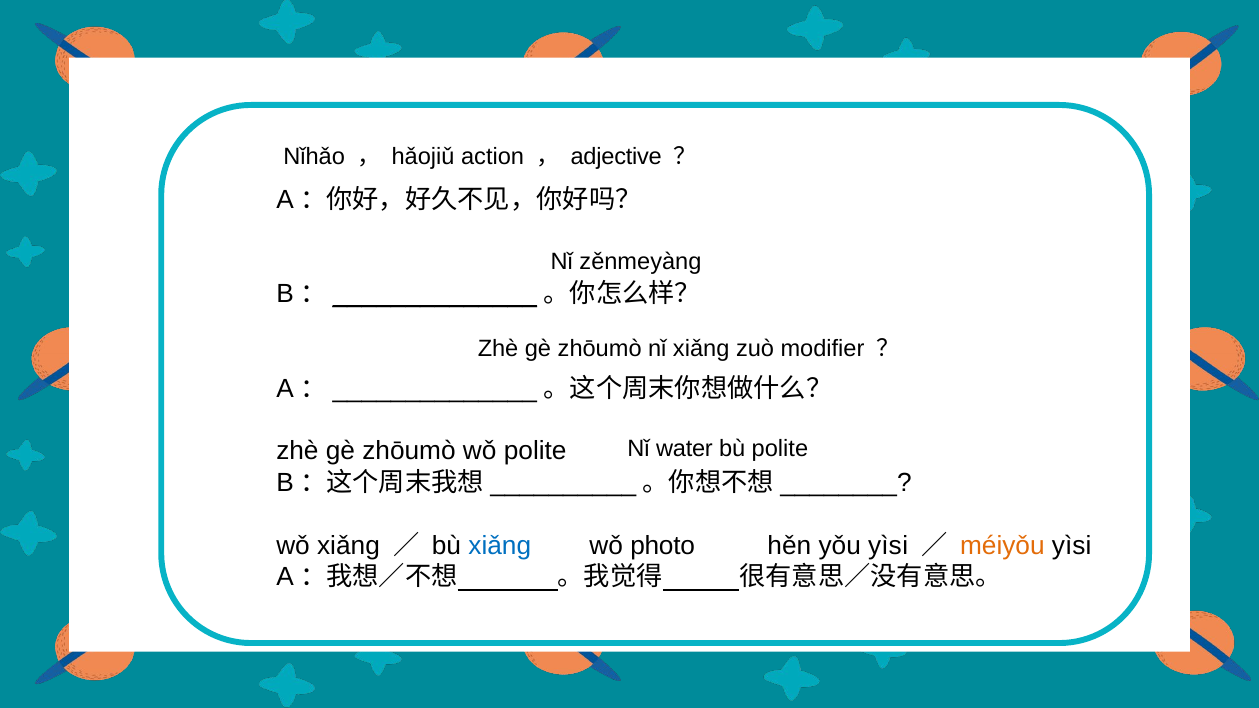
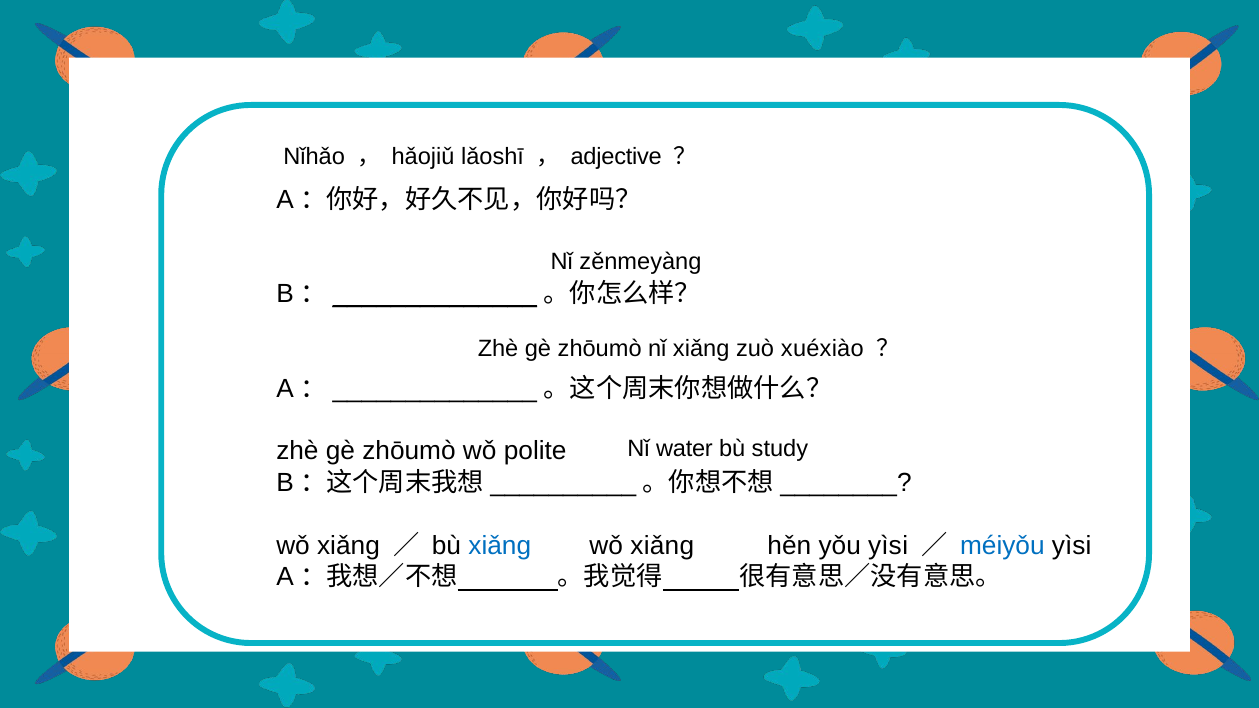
action: action -> lǎoshī (493, 157)
modifier: modifier -> xuéxiào (822, 349)
bù polite: polite -> study (780, 449)
photo: photo -> xiǎng (662, 546)
méiyǒu colour: orange -> blue (1002, 546)
